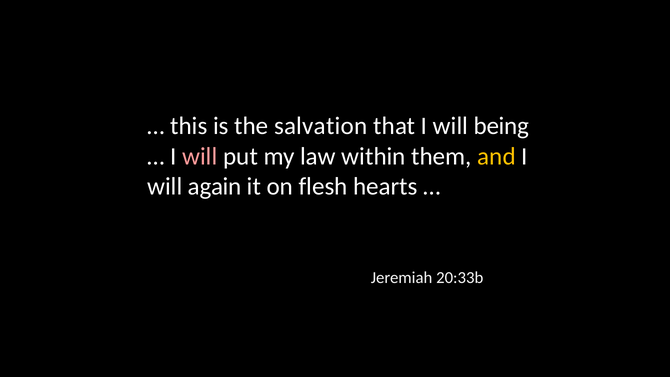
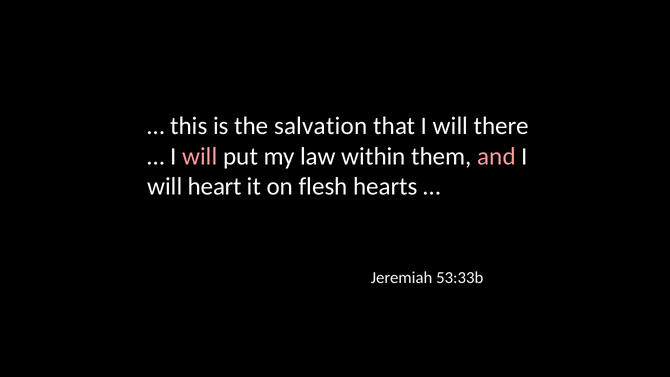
being: being -> there (501, 126)
and colour: yellow -> pink (497, 156)
again: again -> heart (215, 186)
20:33b: 20:33b -> 53:33b (460, 277)
